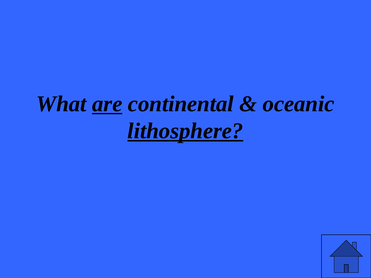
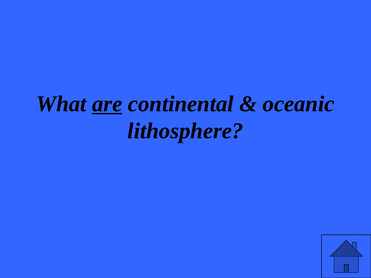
lithosphere underline: present -> none (185, 131)
